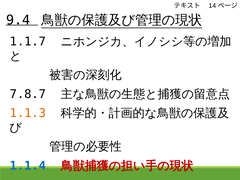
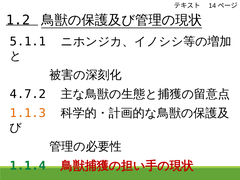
9.4: 9.4 -> 1.2 (18, 20)
1.1.7: 1.1.7 -> 5.1.1 (28, 42)
7.8.7: 7.8.7 -> 4.7.2 (28, 94)
1.1.4 colour: blue -> green (28, 166)
